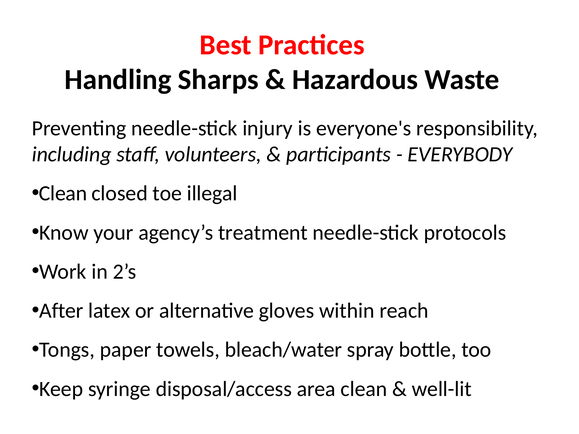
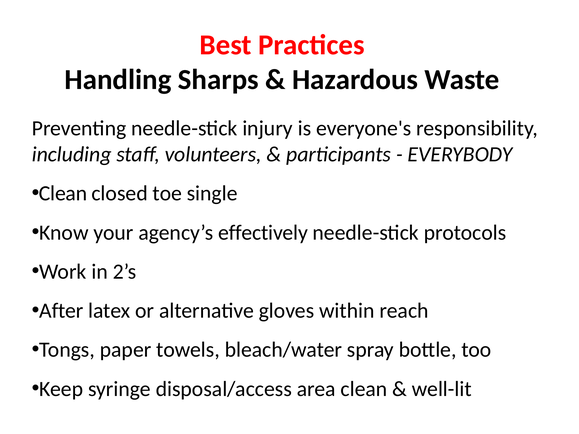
illegal: illegal -> single (212, 194)
treatment: treatment -> effectively (263, 233)
